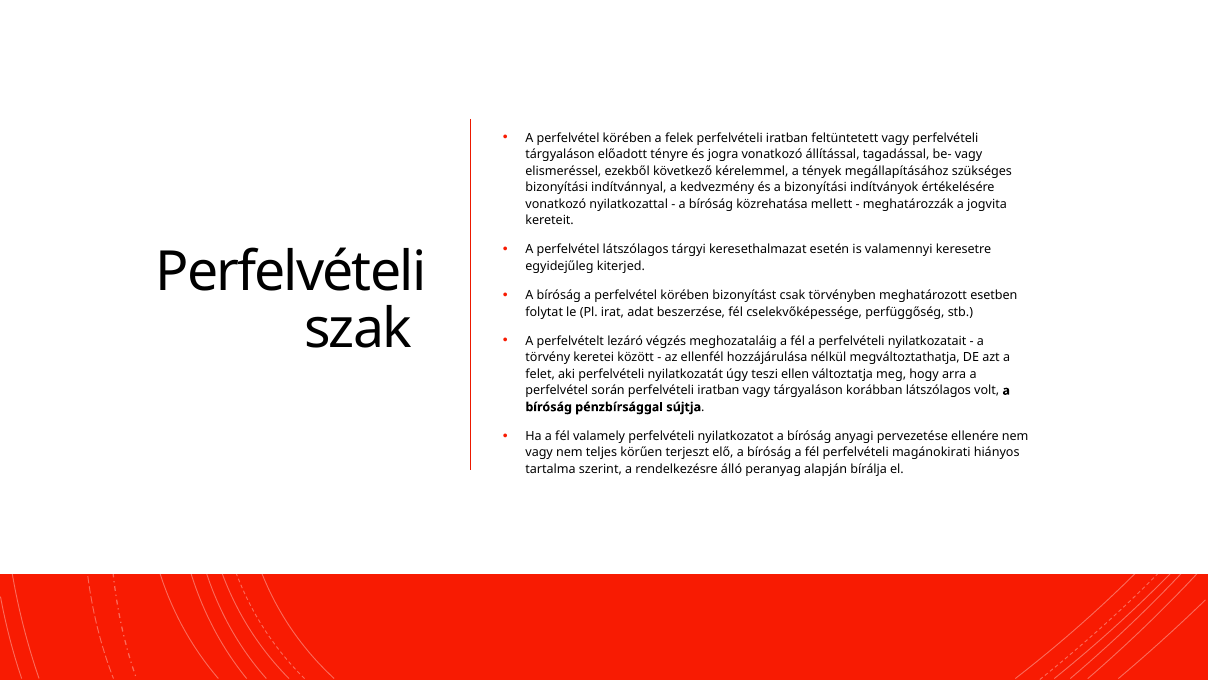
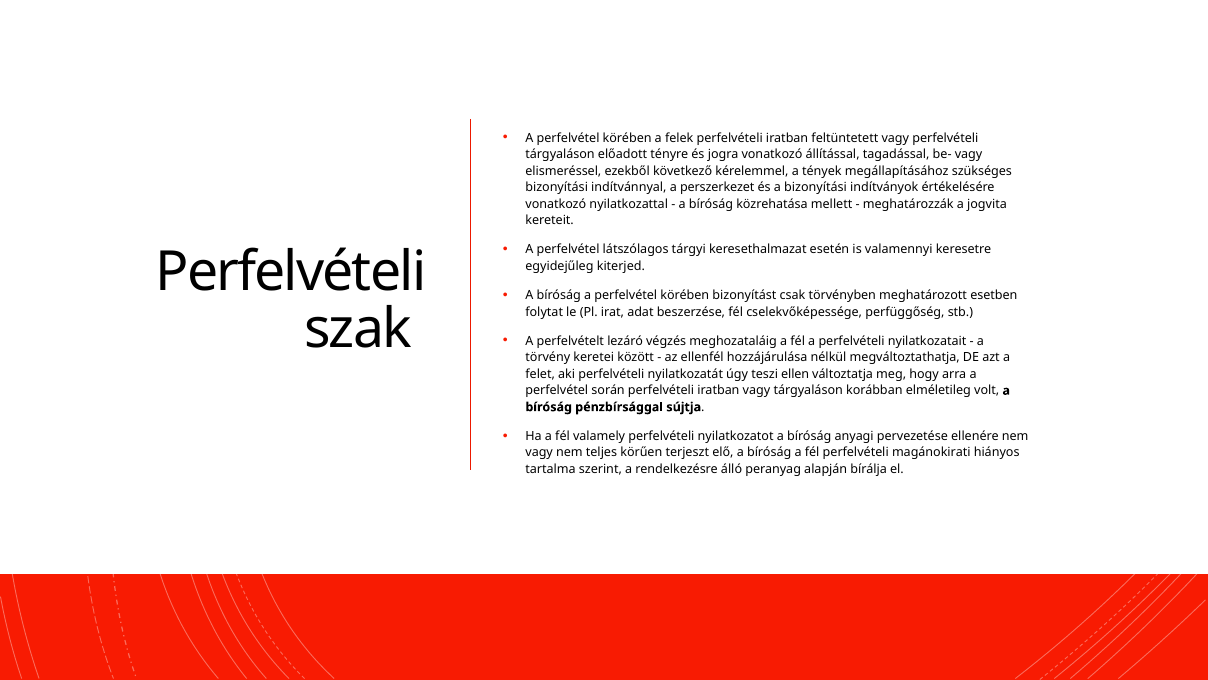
kedvezmény: kedvezmény -> perszerkezet (717, 187)
korábban látszólagos: látszólagos -> elméletileg (938, 390)
